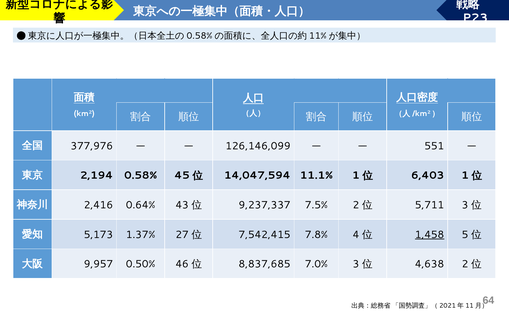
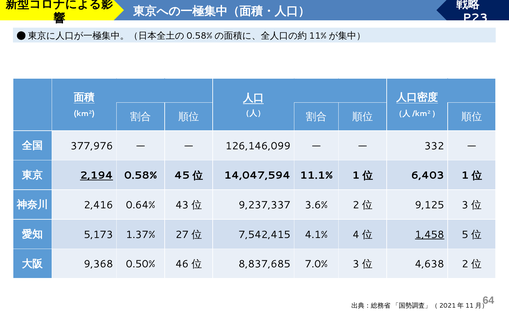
551: 551 -> 332 (434, 146)
2,194 underline: none -> present (97, 176)
7.5%: 7.5% -> 3.6% (316, 205)
5,711: 5,711 -> 9,125 (430, 205)
7.8%: 7.8% -> 4.1% (316, 235)
9,957: 9,957 -> 9,368 (98, 264)
